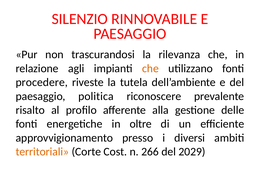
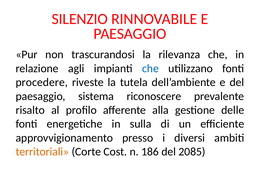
che colour: orange -> blue (150, 68)
politica: politica -> sistema (96, 96)
oltre: oltre -> sulla (141, 124)
266: 266 -> 186 (150, 152)
2029: 2029 -> 2085 (192, 152)
